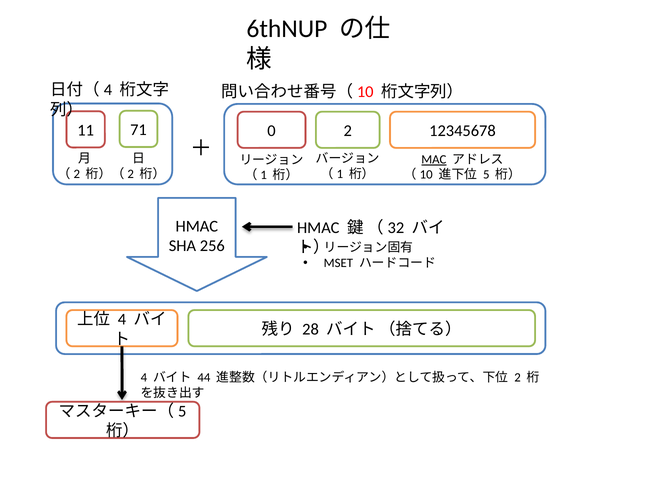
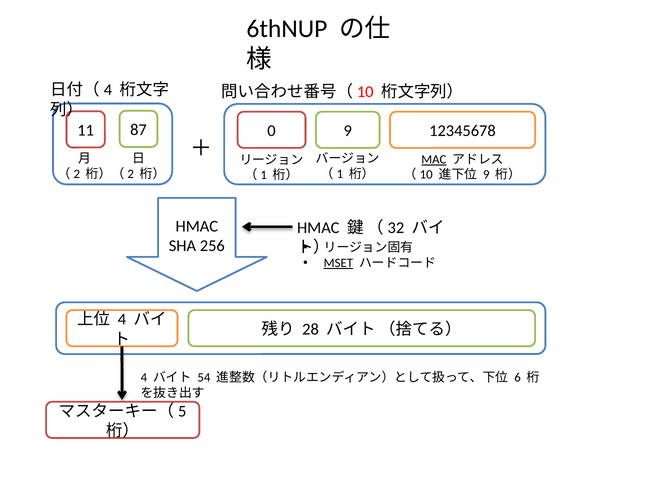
71: 71 -> 87 (138, 130)
0 2: 2 -> 9 (348, 131)
5: 5 -> 9 (486, 175)
MSET underline: none -> present (338, 263)
44: 44 -> 54 (204, 378)
2: 2 -> 6 (518, 378)
